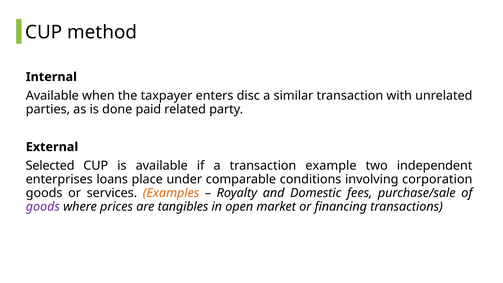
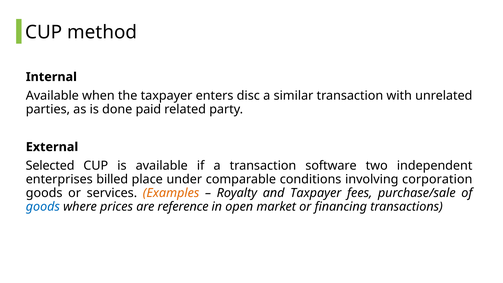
example: example -> software (331, 166)
loans: loans -> billed (112, 179)
and Domestic: Domestic -> Taxpayer (316, 193)
goods colour: purple -> blue (43, 206)
tangibles: tangibles -> reference (183, 206)
